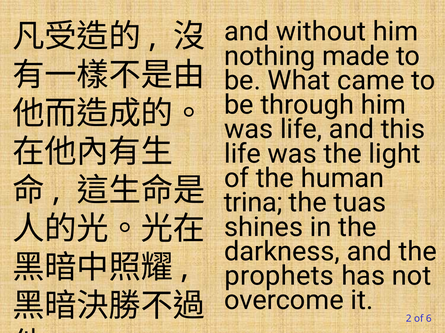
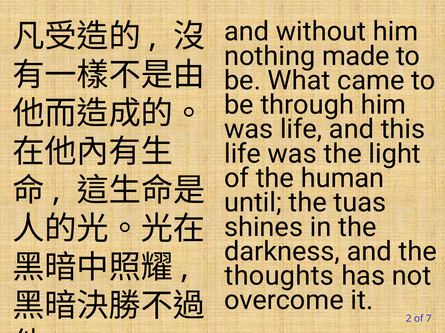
trina: trina -> until (253, 203)
prophets: prophets -> thoughts (279, 277)
6: 6 -> 7 (429, 319)
